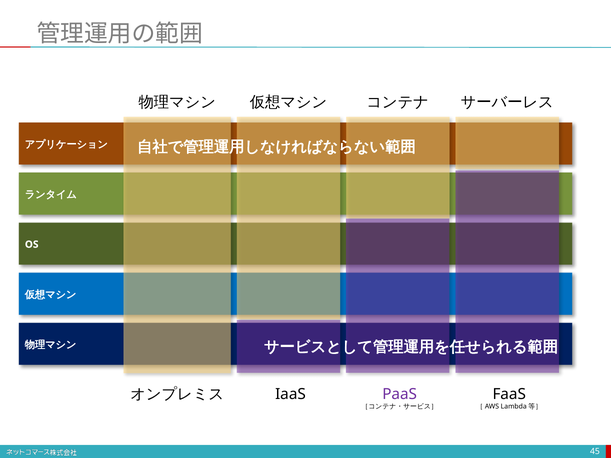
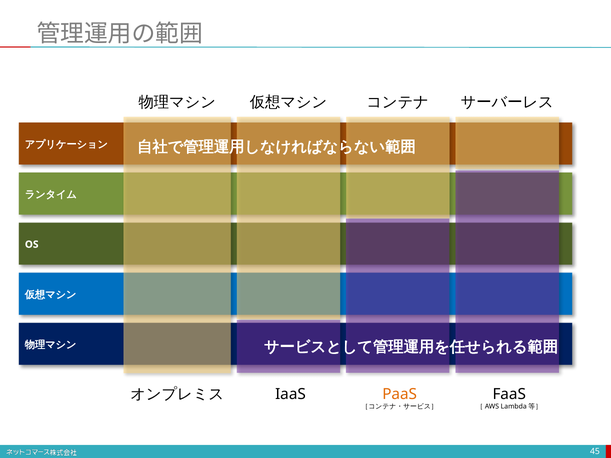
PaaS colour: purple -> orange (400, 394)
